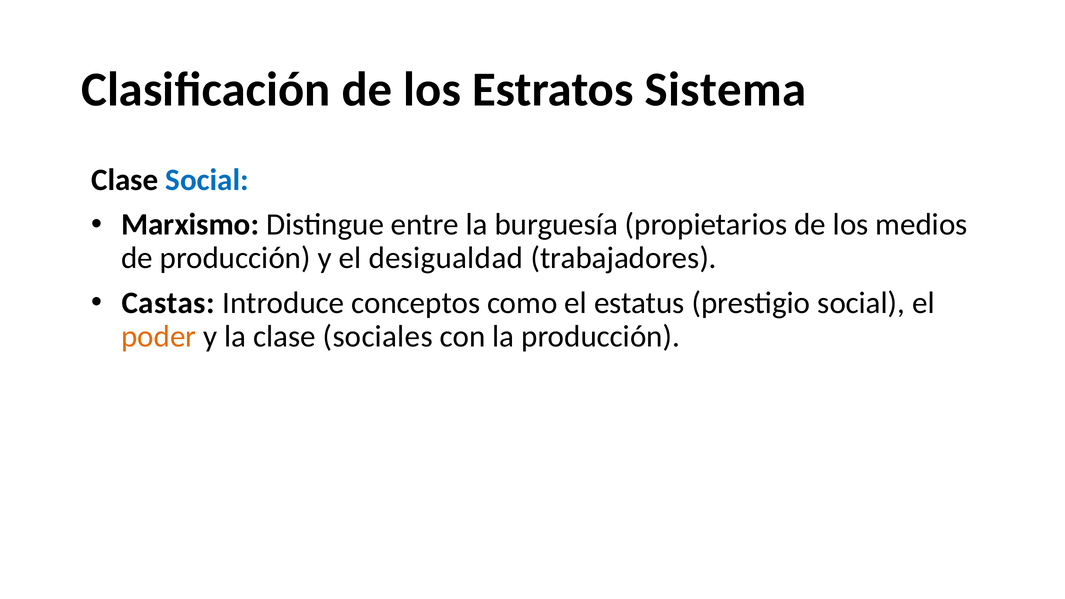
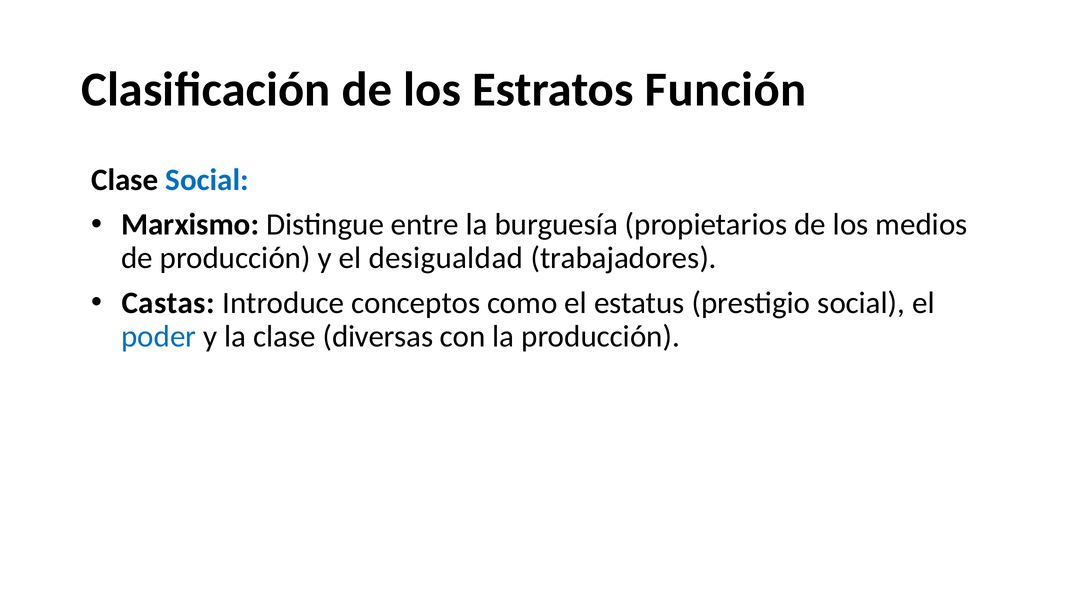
Sistema: Sistema -> Función (726, 89)
poder colour: orange -> blue (159, 336)
sociales: sociales -> diversas (378, 336)
